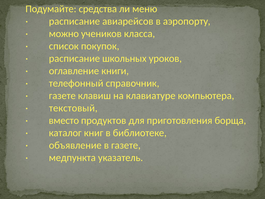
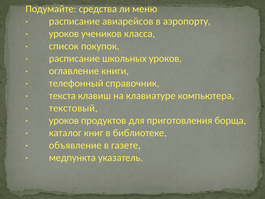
можно: можно -> уроков (64, 34)
газете: газете -> текста (62, 96)
вместо: вместо -> уроков (64, 120)
